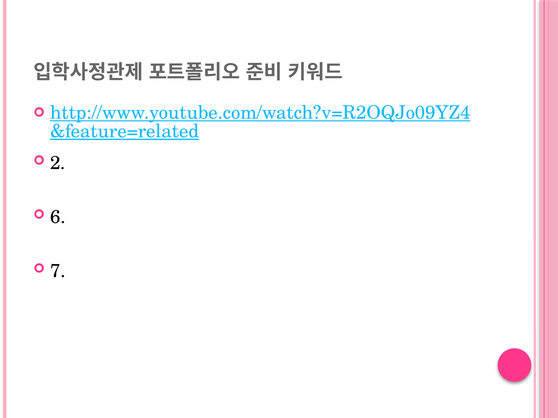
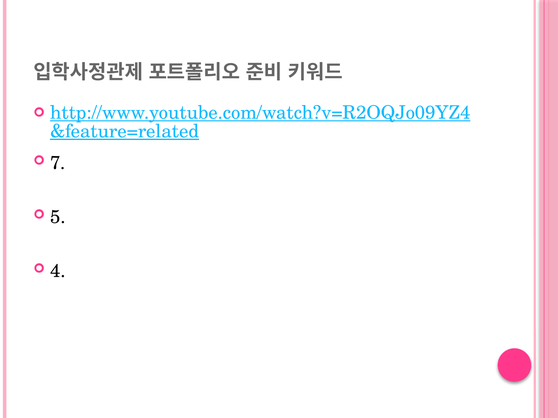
2: 2 -> 7 (58, 163)
6: 6 -> 5 (58, 217)
7: 7 -> 4 (58, 271)
